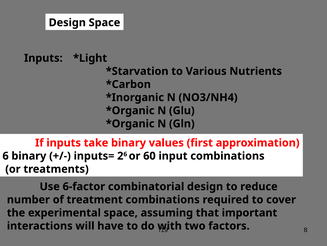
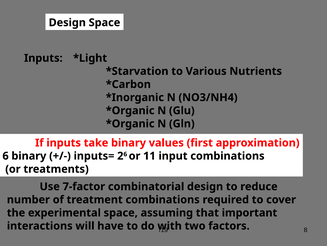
60: 60 -> 11 (149, 156)
6-factor: 6-factor -> 7-factor (84, 186)
